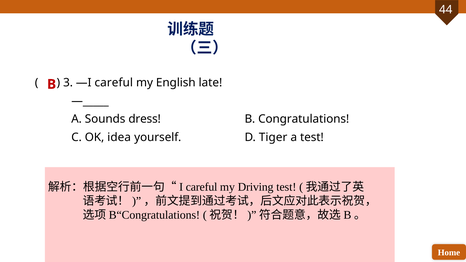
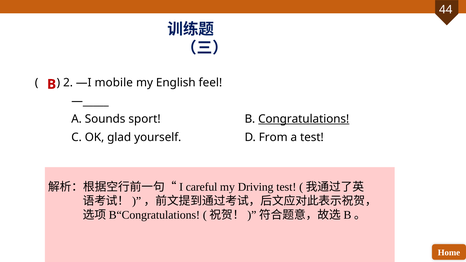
3: 3 -> 2 (68, 83)
—I careful: careful -> mobile (114, 83)
late: late -> feel (210, 83)
dress: dress -> sport (145, 119)
Congratulations underline: none -> present (304, 119)
idea: idea -> glad (119, 137)
Tiger: Tiger -> From (273, 137)
